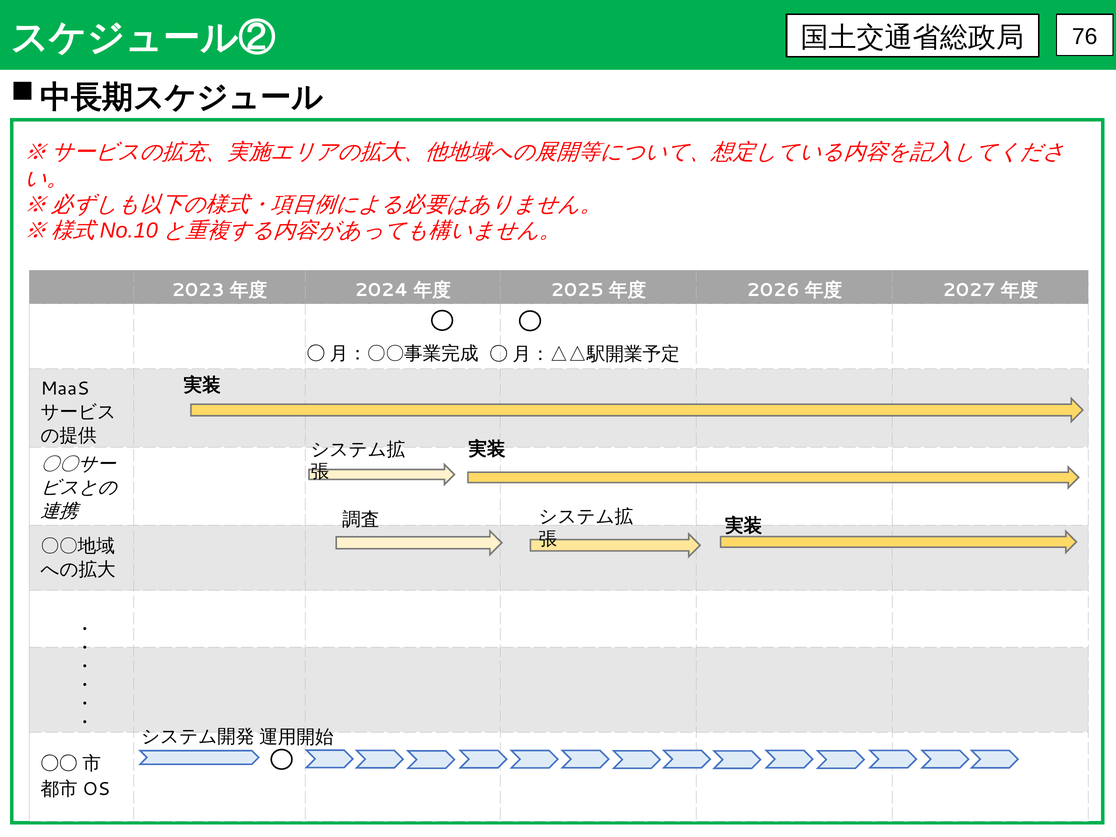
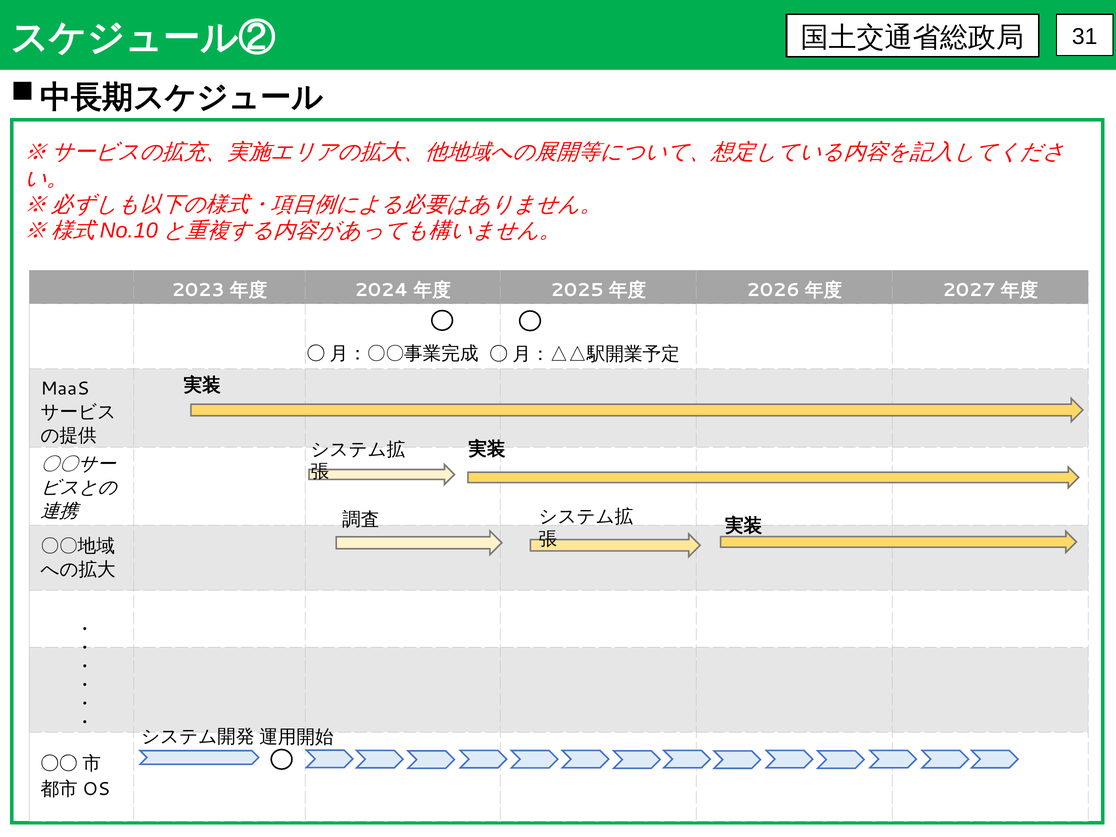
76: 76 -> 31 (1085, 36)
